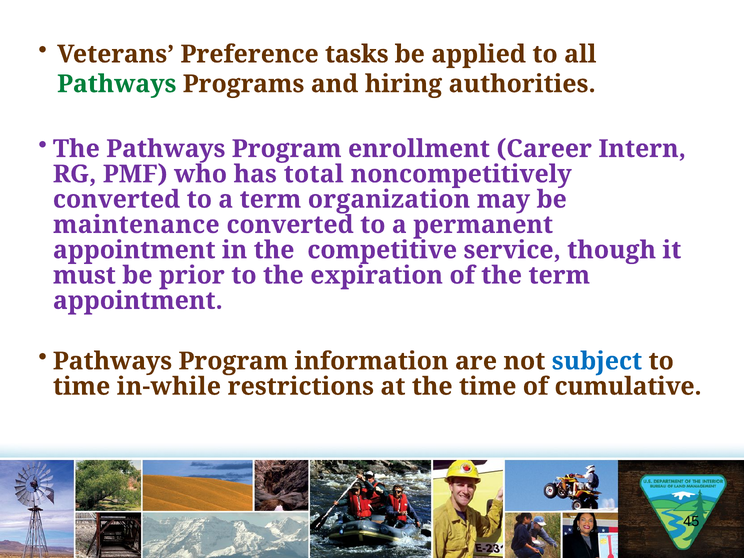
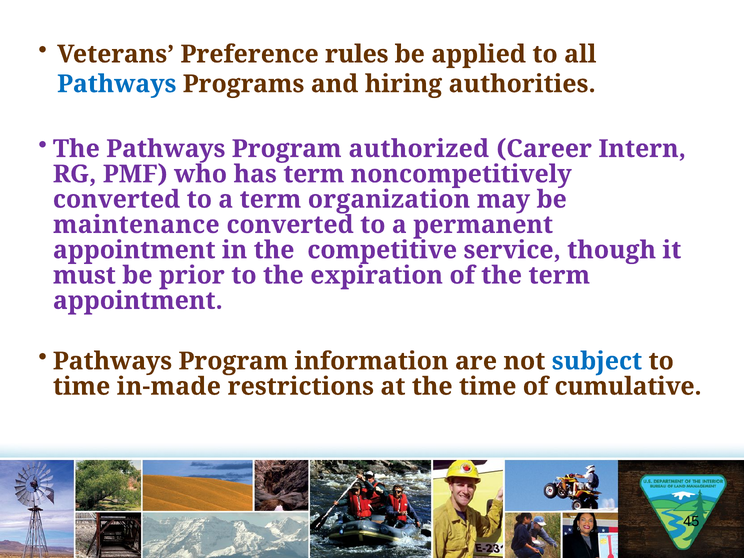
tasks: tasks -> rules (357, 54)
Pathways colour: green -> blue (117, 84)
enrollment: enrollment -> authorized (419, 149)
has total: total -> term (314, 174)
in-while: in-while -> in-made (169, 386)
